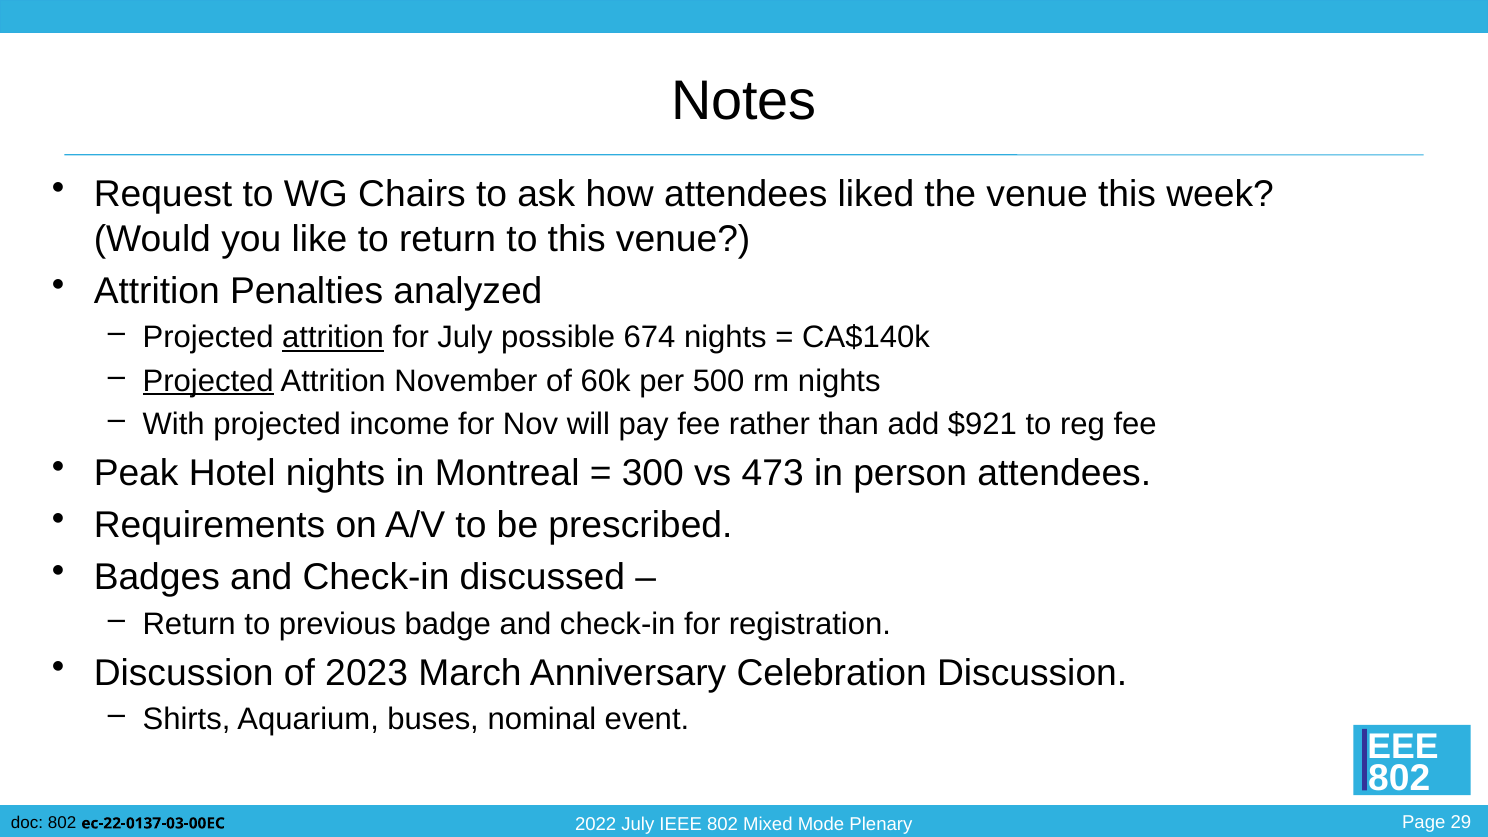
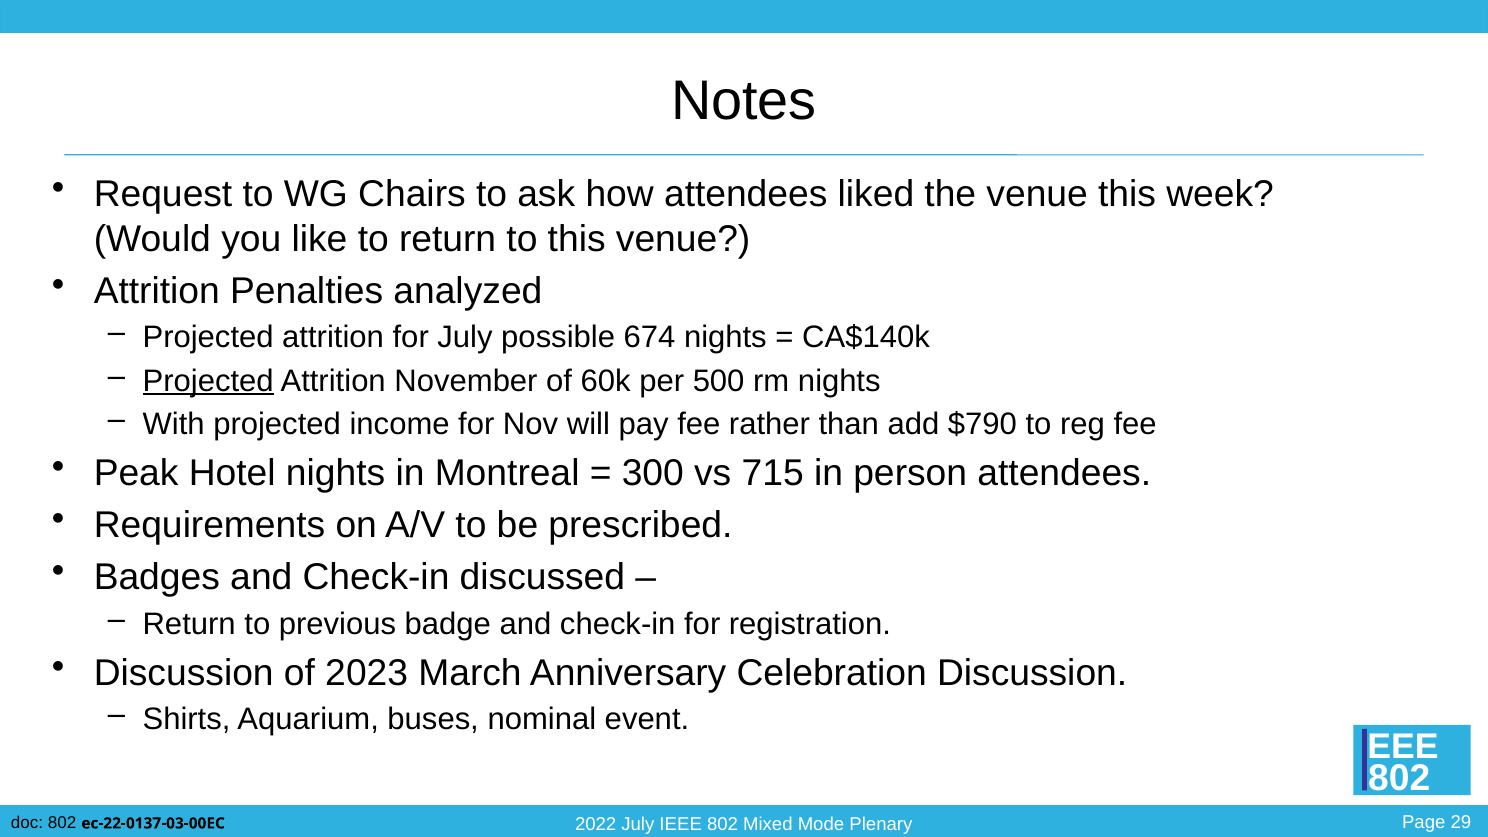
attrition underline: present -> none (333, 338)
$921: $921 -> $790 (982, 424)
473: 473 -> 715 (773, 473)
